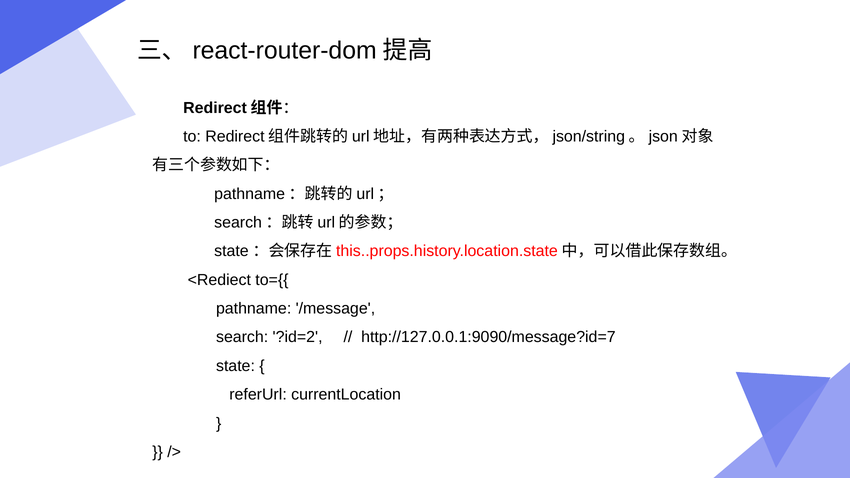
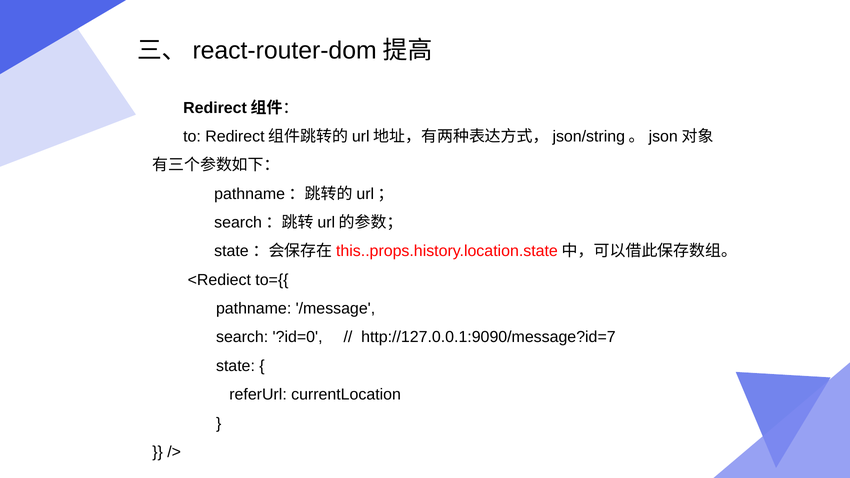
?id=2: ?id=2 -> ?id=0 (298, 337)
